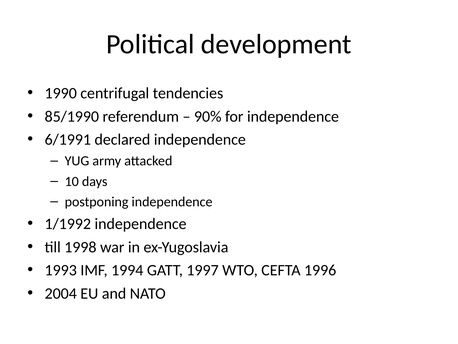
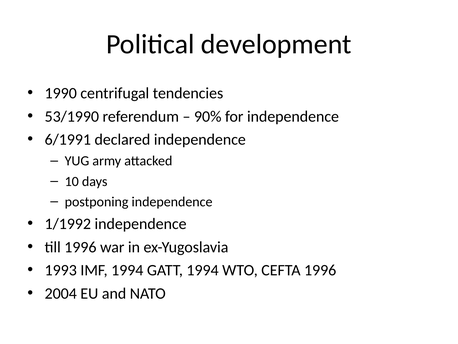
85/1990: 85/1990 -> 53/1990 (72, 116)
till 1998: 1998 -> 1996 (80, 247)
GATT 1997: 1997 -> 1994 (203, 270)
